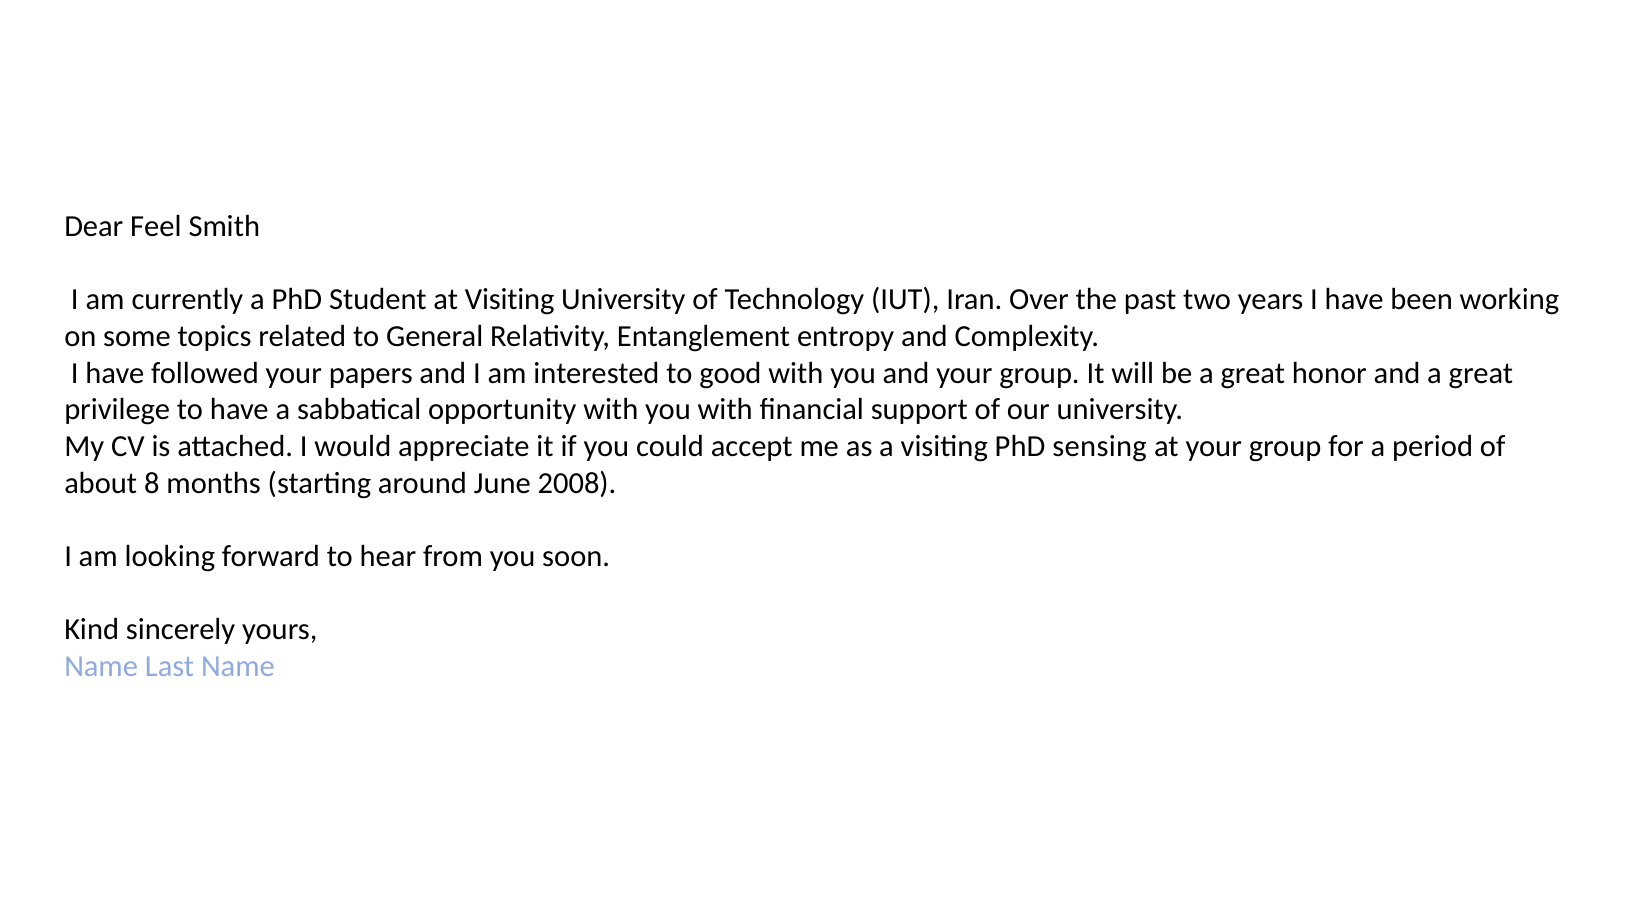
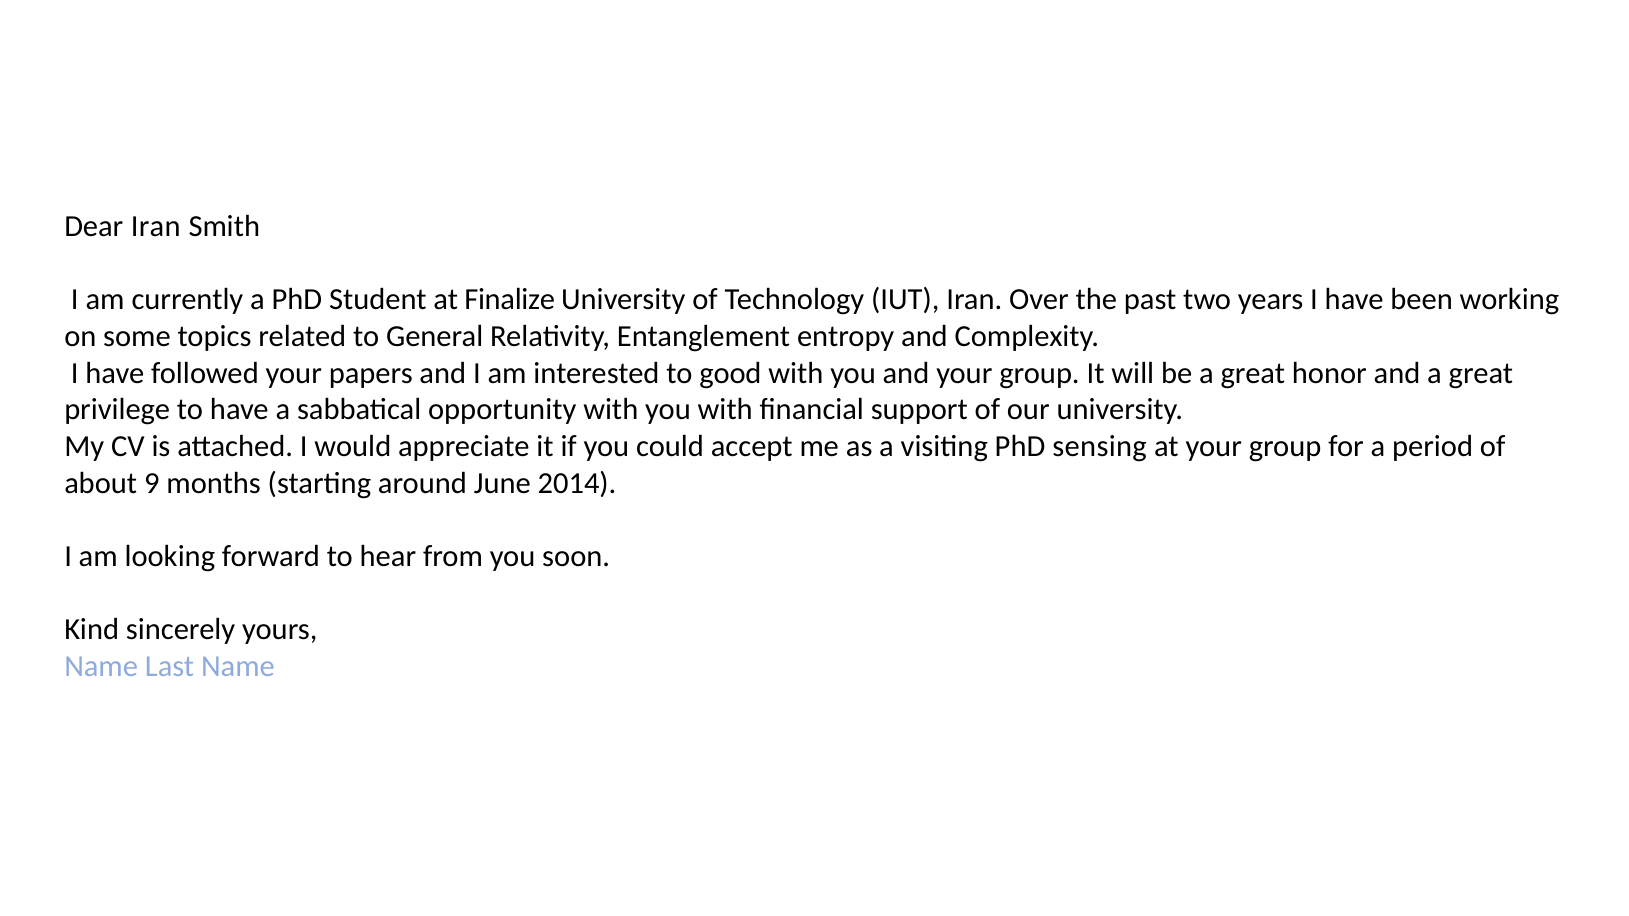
Dear Feel: Feel -> Iran (156, 227)
at Visiting: Visiting -> Finalize (510, 300)
8: 8 -> 9 (152, 483)
2008: 2008 -> 2014 (577, 483)
